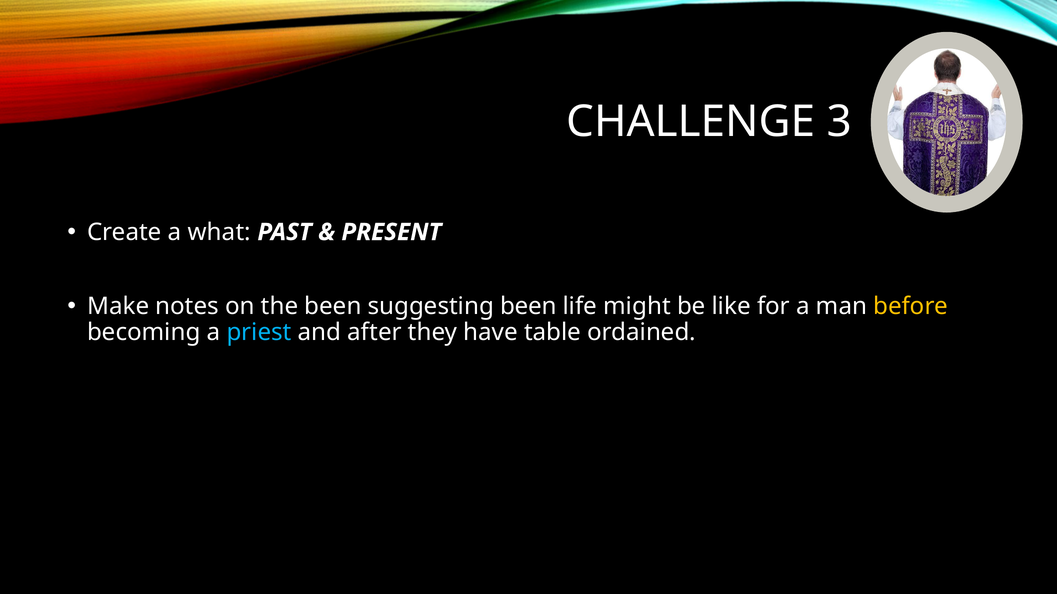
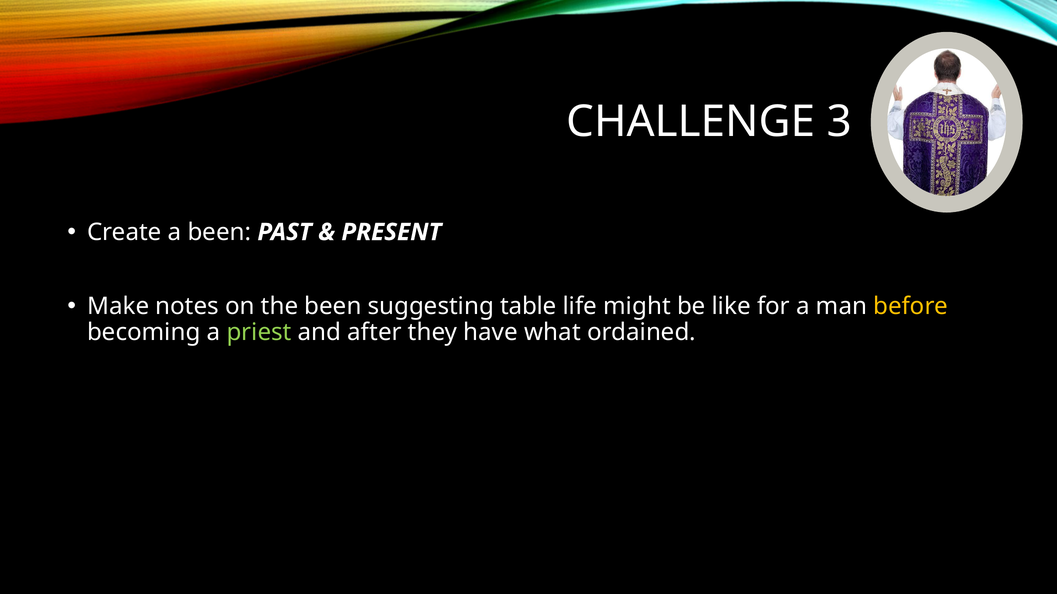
a what: what -> been (219, 232)
suggesting been: been -> table (528, 307)
priest colour: light blue -> light green (259, 333)
table: table -> what (552, 333)
